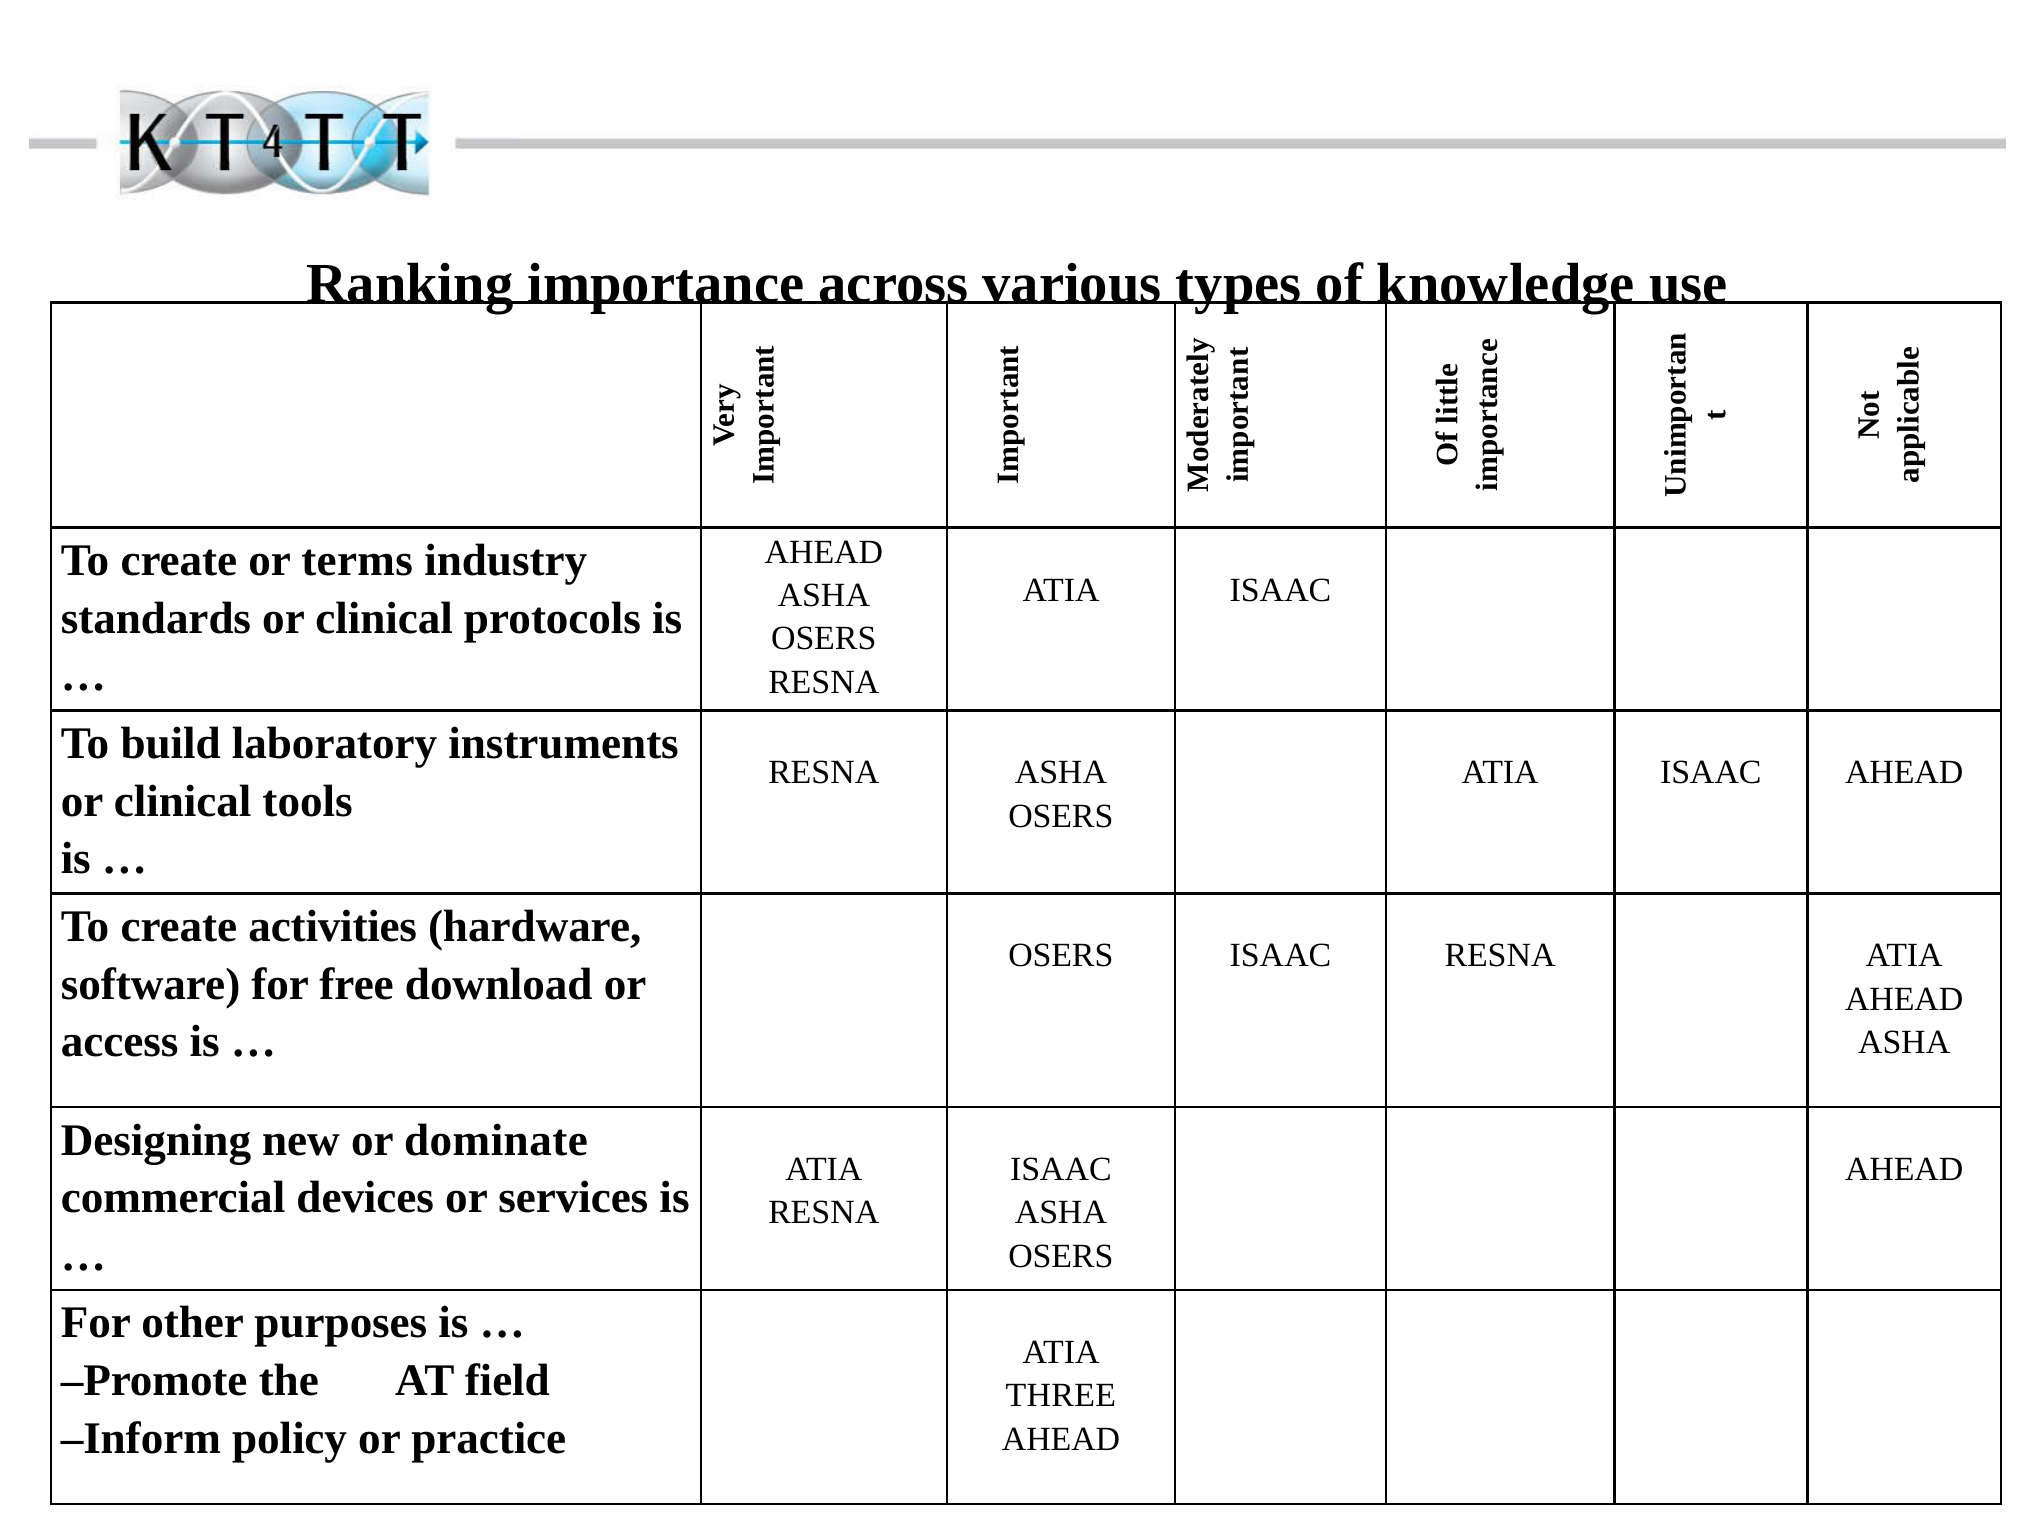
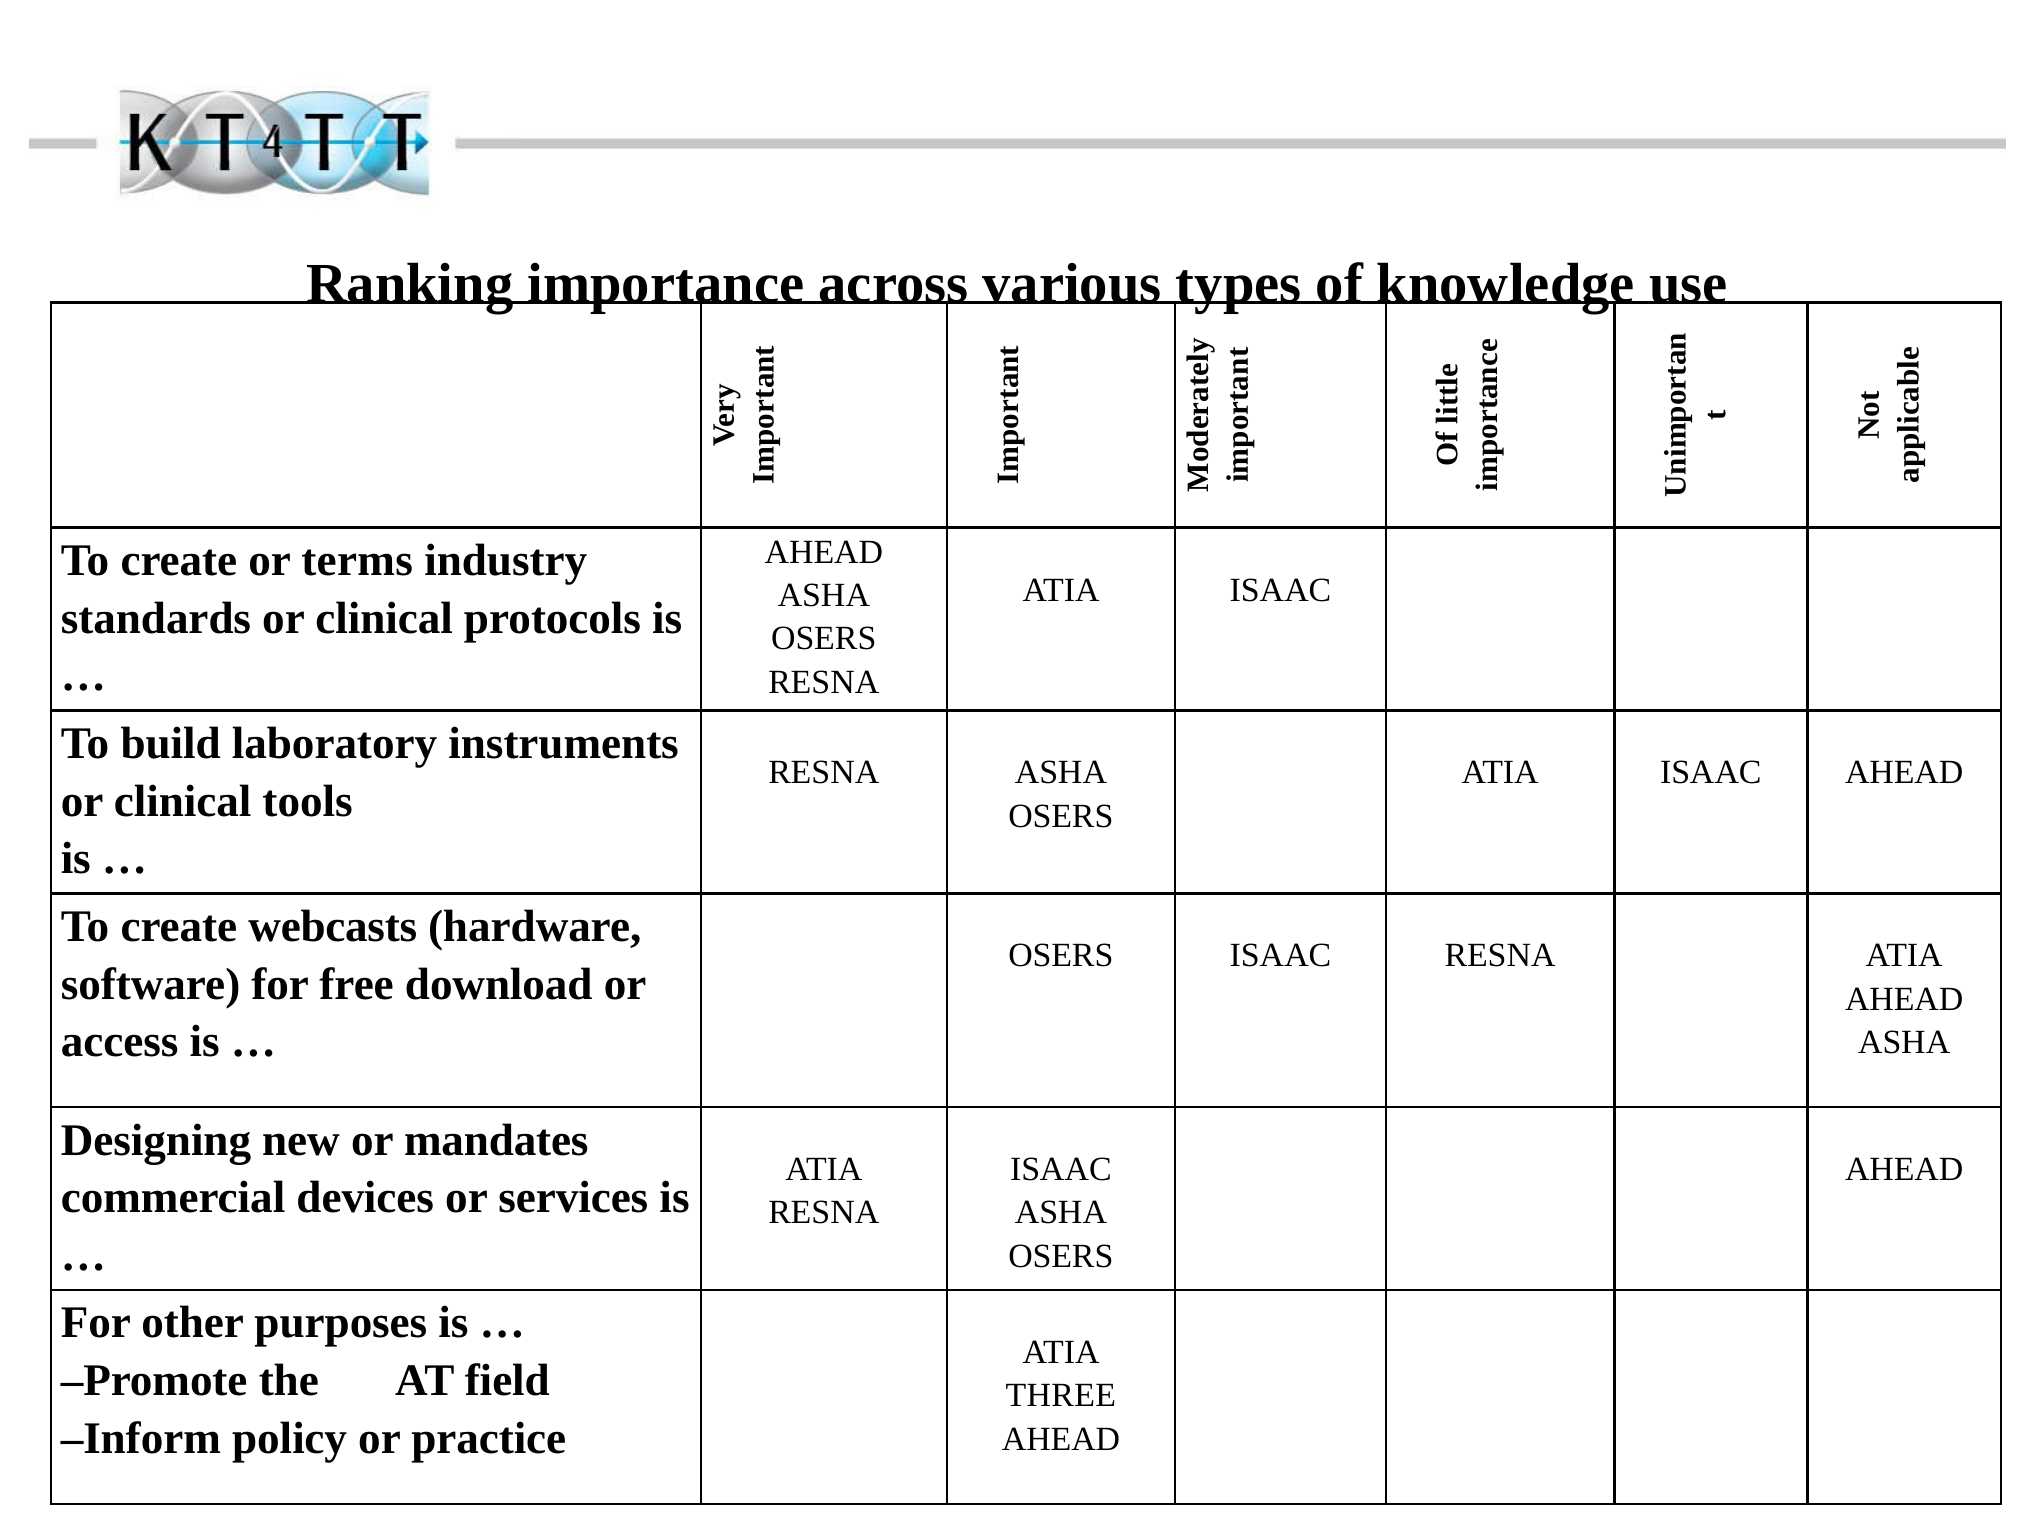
activities: activities -> webcasts (333, 927)
dominate: dominate -> mandates (496, 1140)
